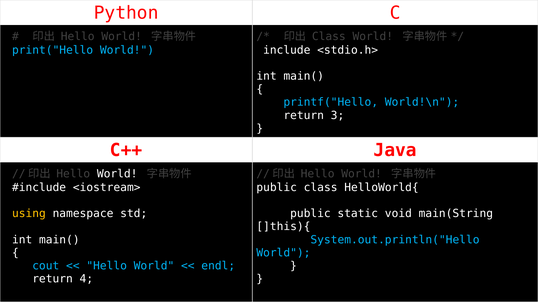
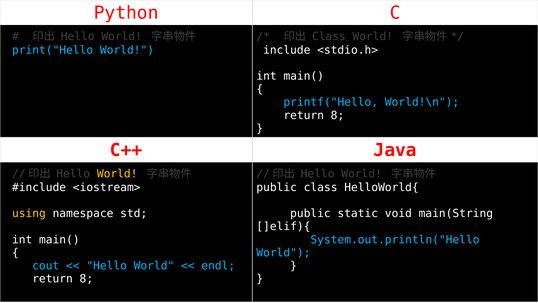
3: 3 -> 8 (338, 115)
World colour: white -> yellow (117, 174)
]this){: ]this){ -> ]elif){ (283, 226)
4: 4 -> 8 (86, 278)
